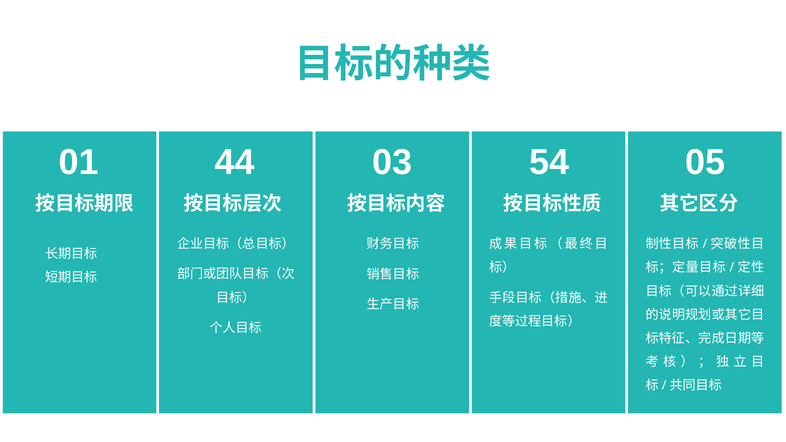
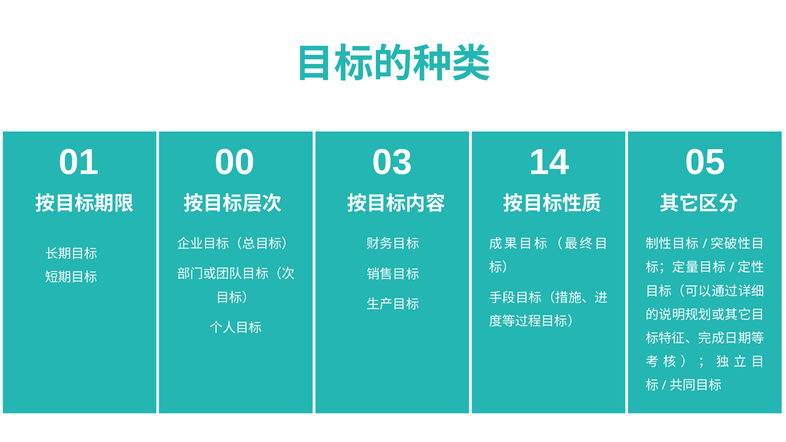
44: 44 -> 00 (235, 162)
54: 54 -> 14 (549, 162)
